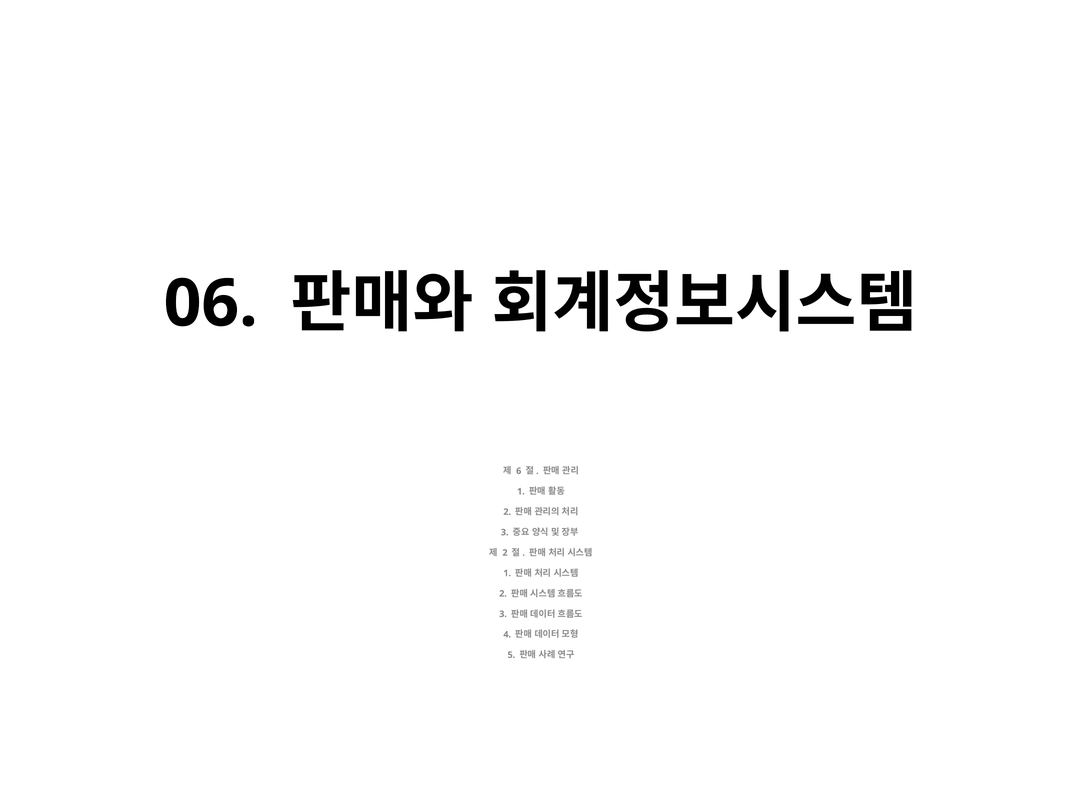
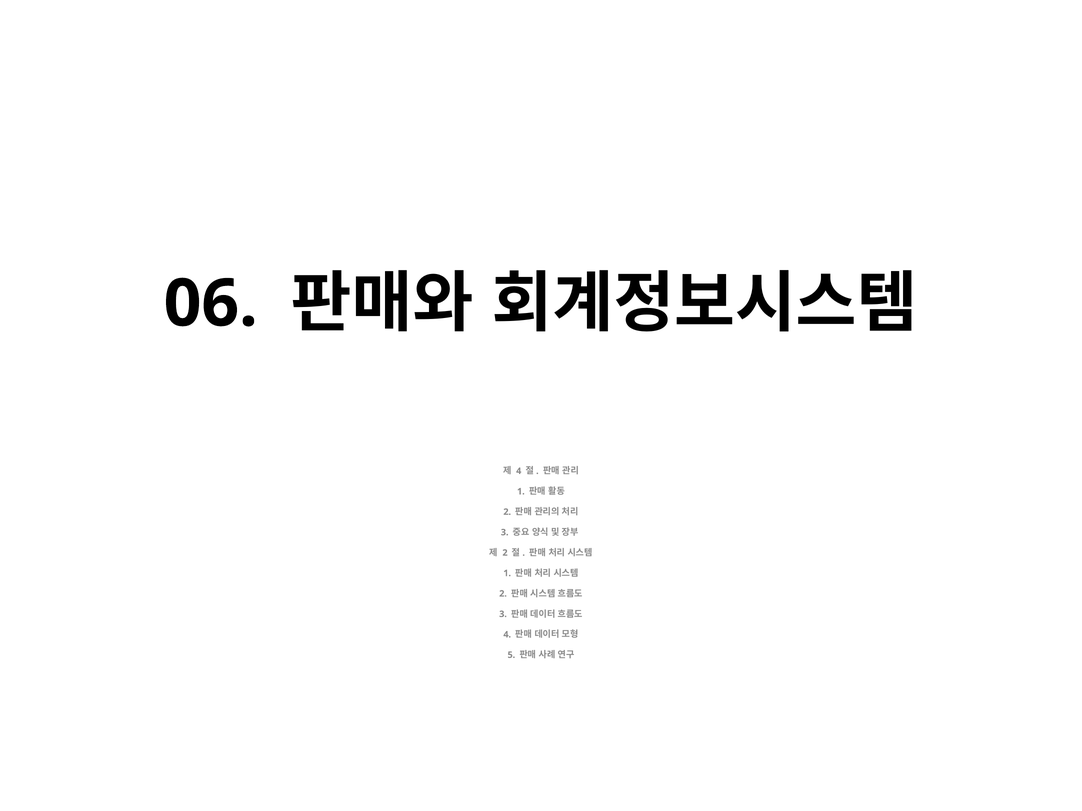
6: 6 -> 4 (519, 471)
